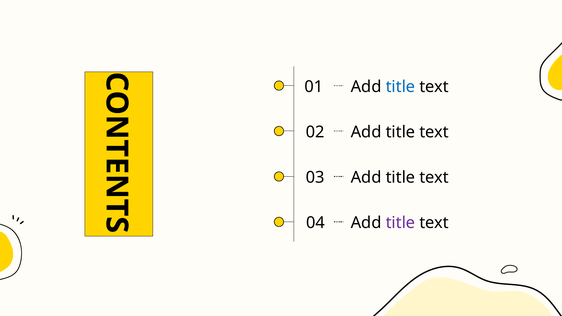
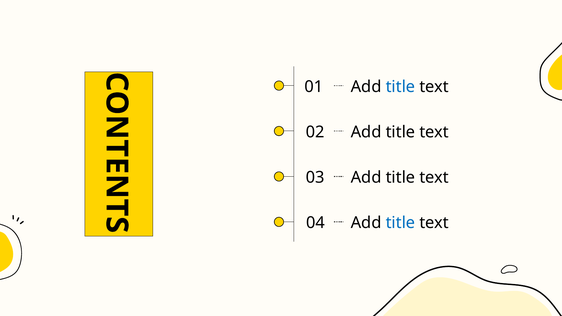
title colour: purple -> blue (400, 223)
